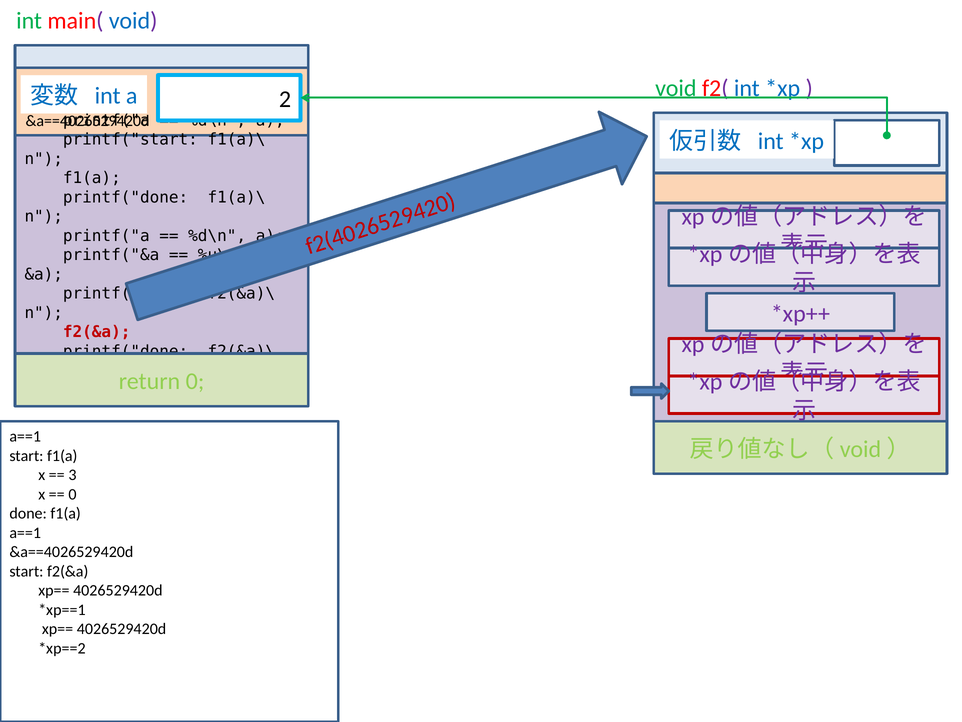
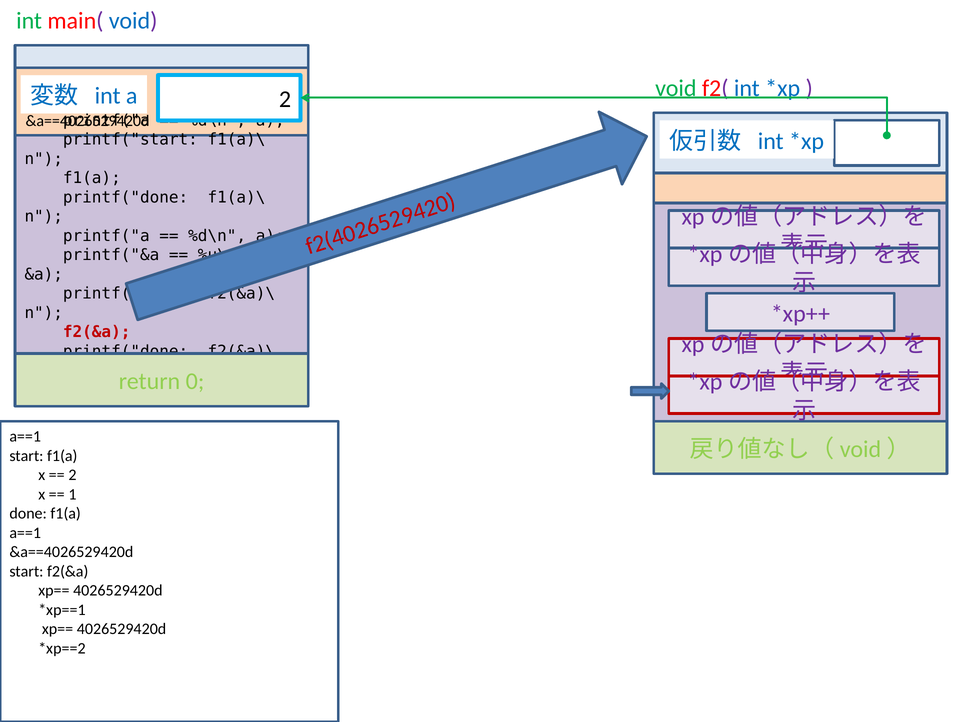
3: 3 -> 2 (72, 475)
0: 0 -> 1 (72, 494)
